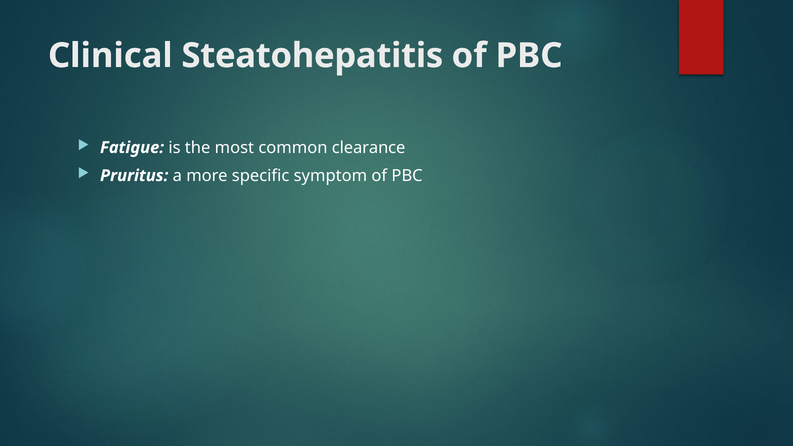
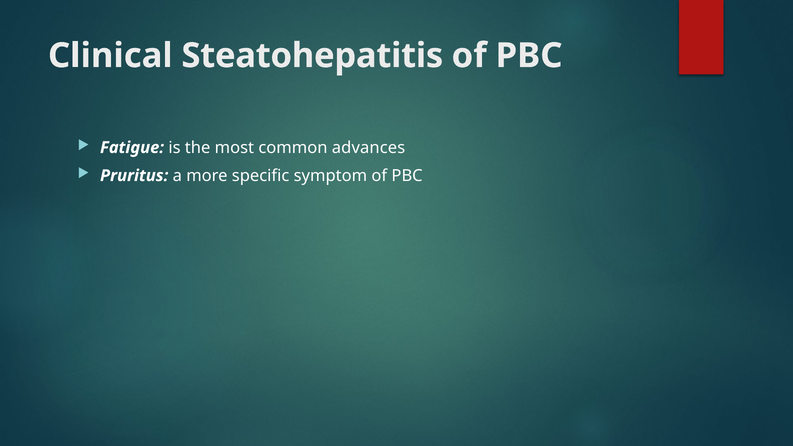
clearance: clearance -> advances (369, 148)
